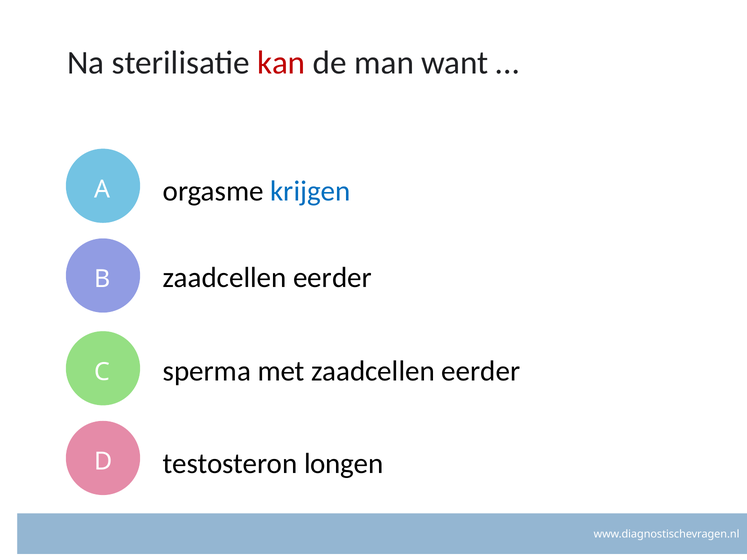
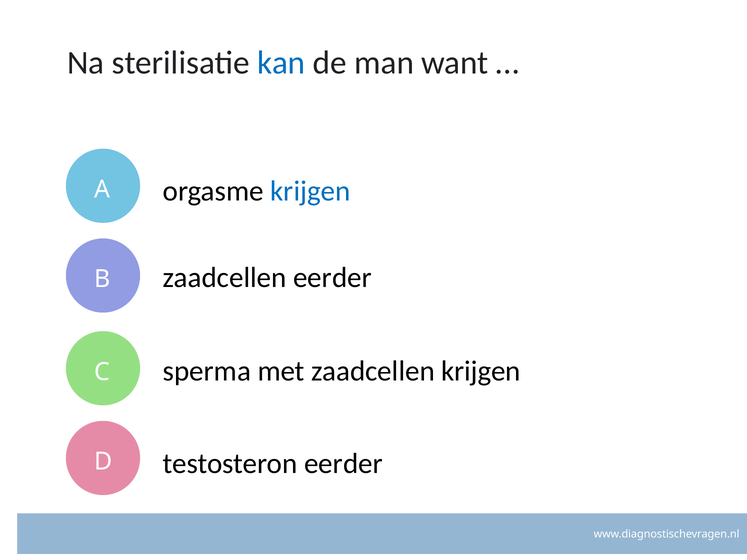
kan colour: red -> blue (281, 63)
met zaadcellen eerder: eerder -> krijgen (481, 371)
testosteron longen: longen -> eerder (344, 464)
